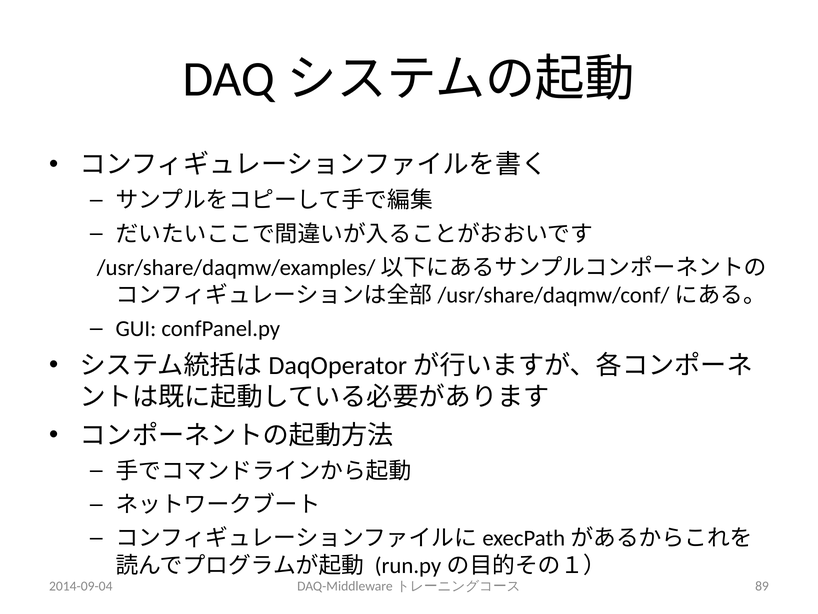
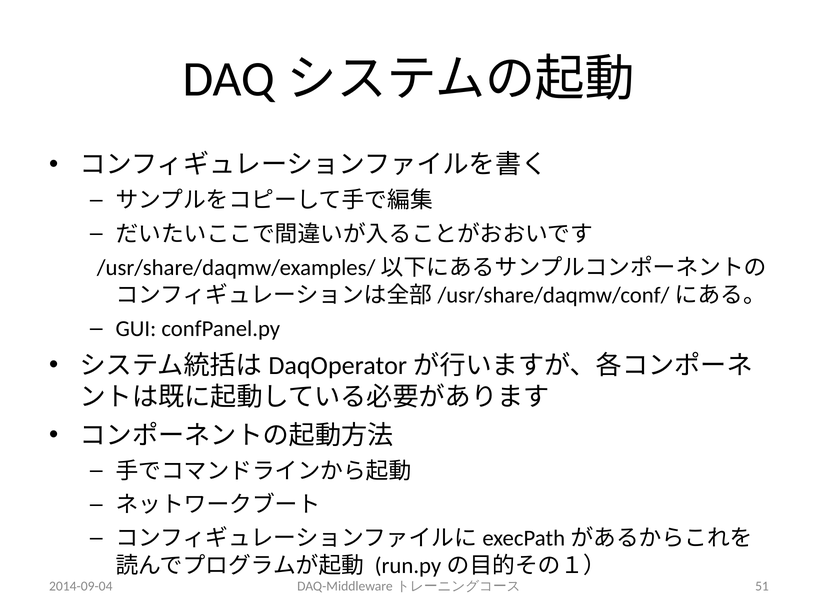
89: 89 -> 51 (762, 586)
